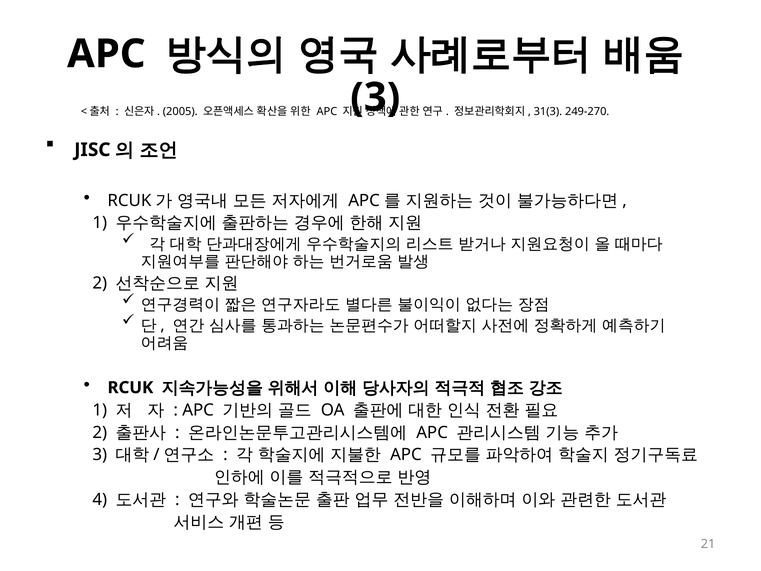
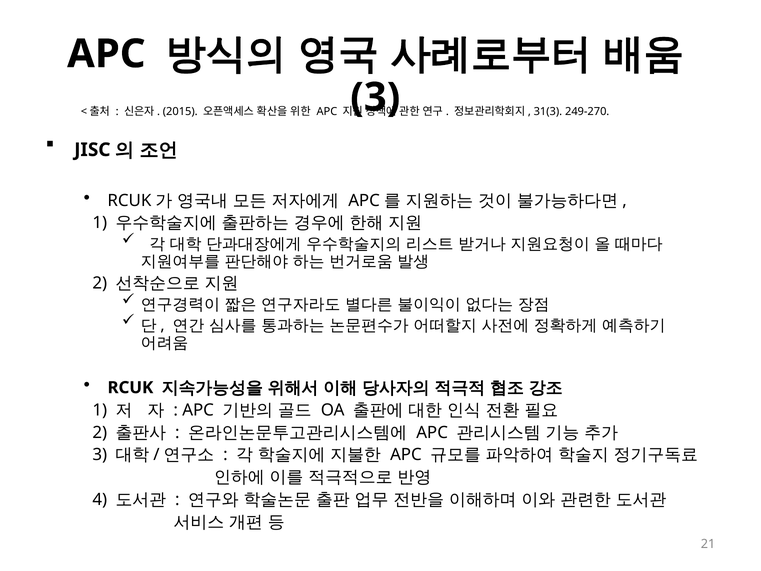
2005: 2005 -> 2015 (180, 112)
